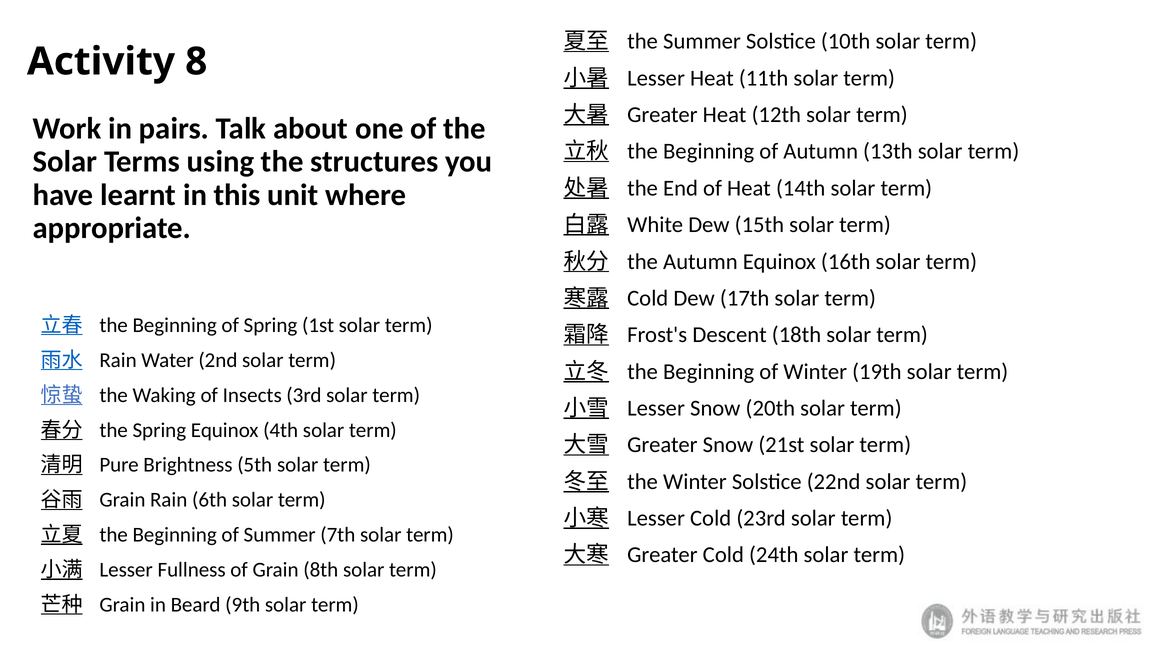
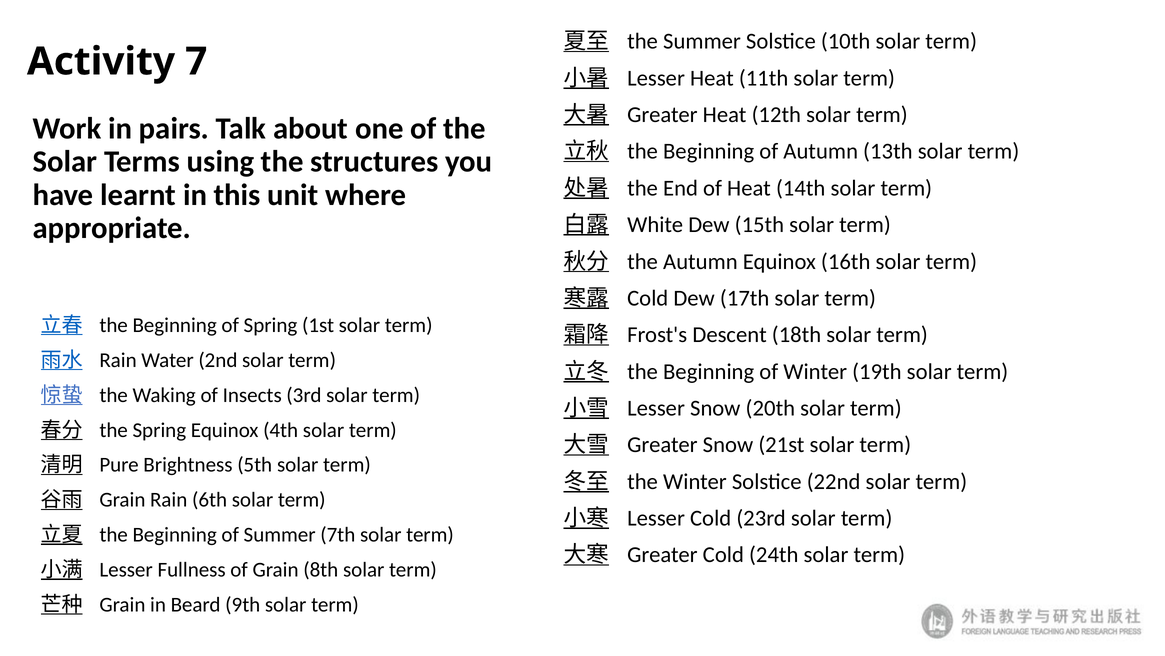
8: 8 -> 7 (196, 62)
